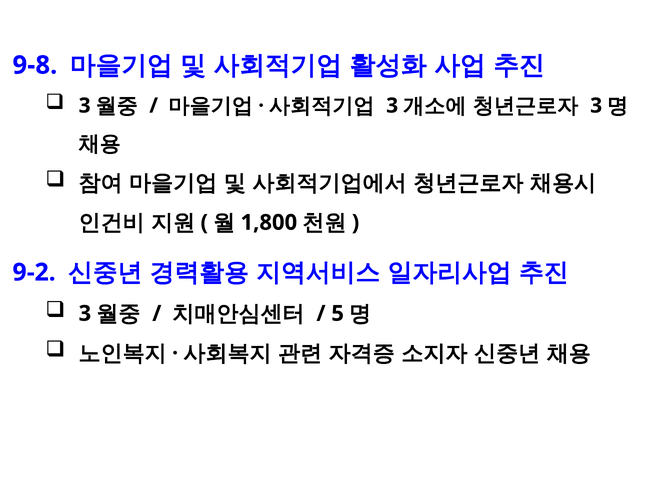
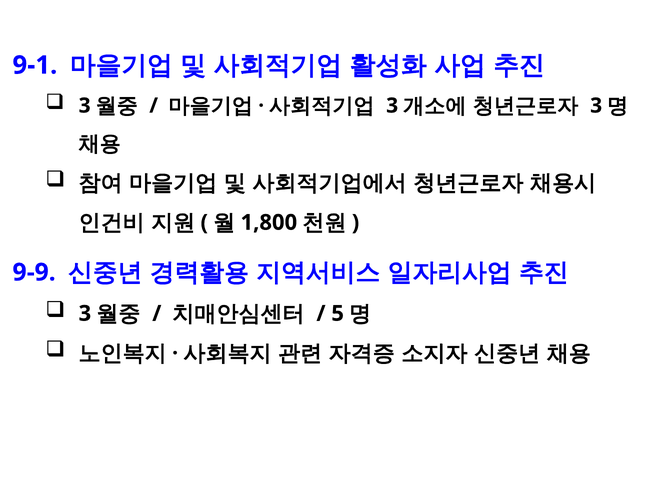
9-8: 9-8 -> 9-1 (35, 65)
9-2: 9-2 -> 9-9 (34, 272)
